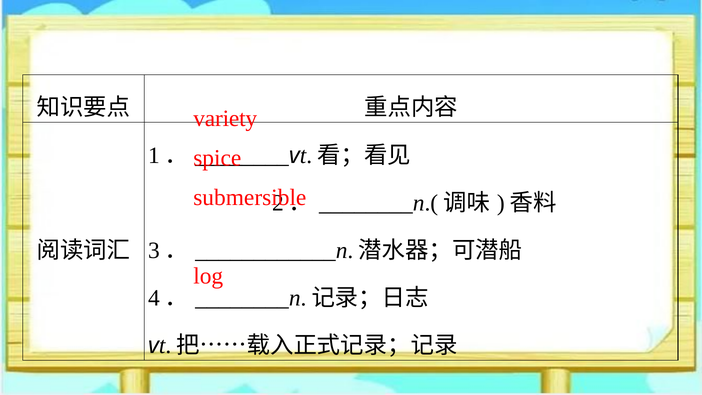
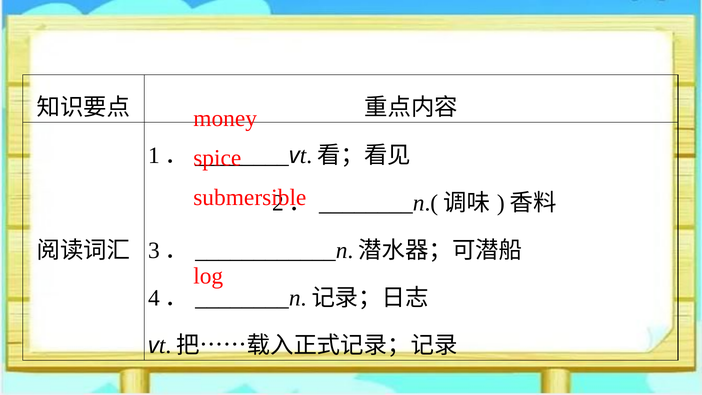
variety: variety -> money (225, 119)
